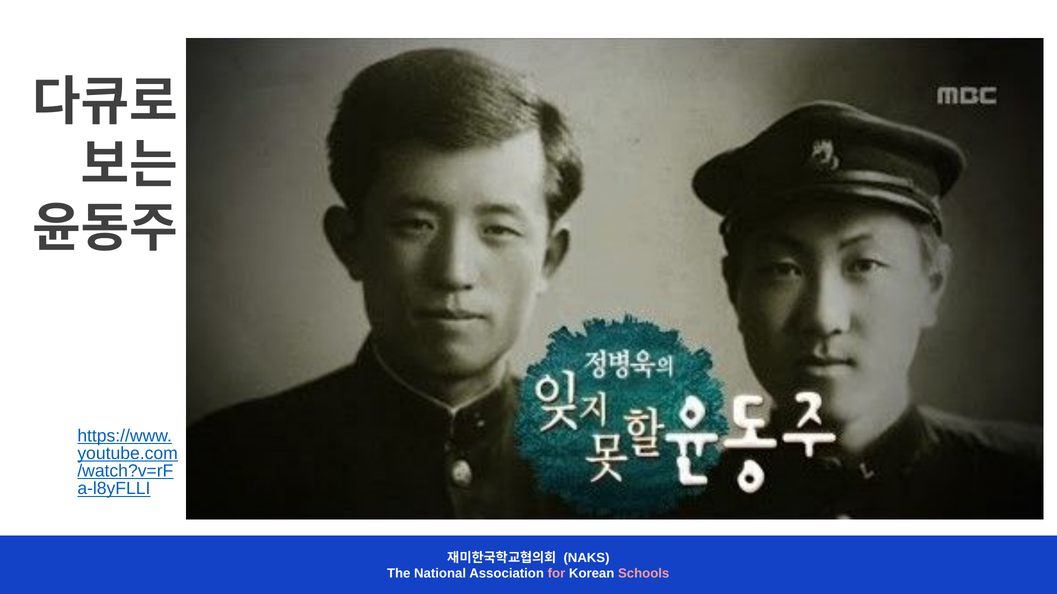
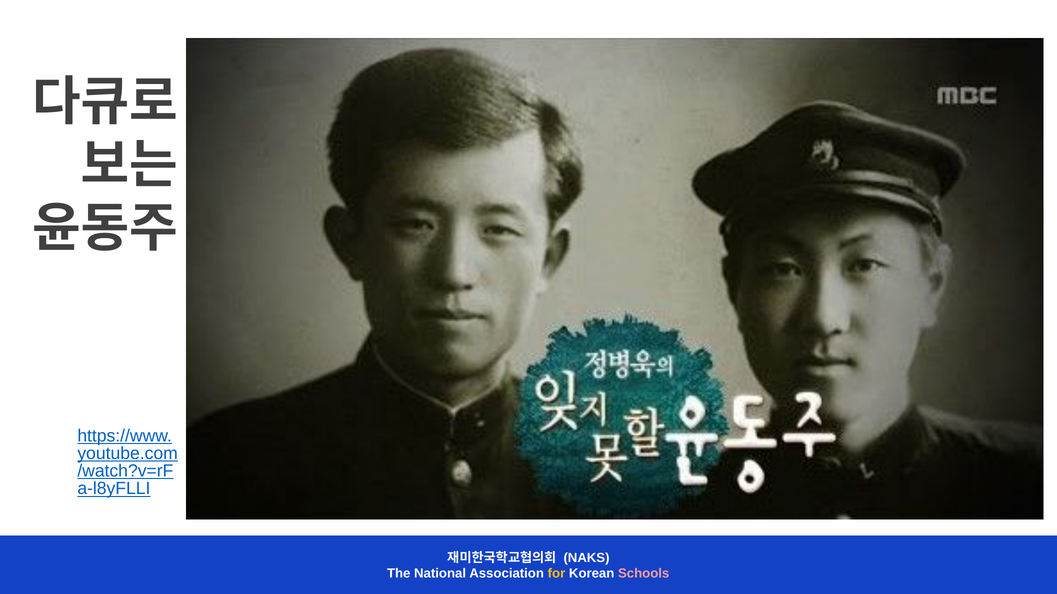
for colour: pink -> yellow (556, 574)
